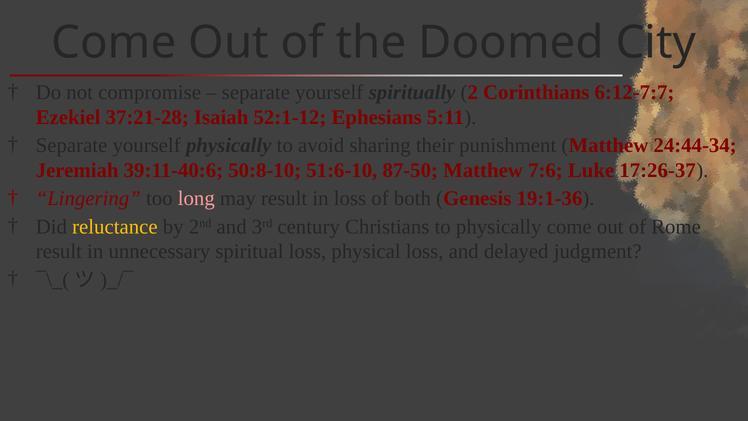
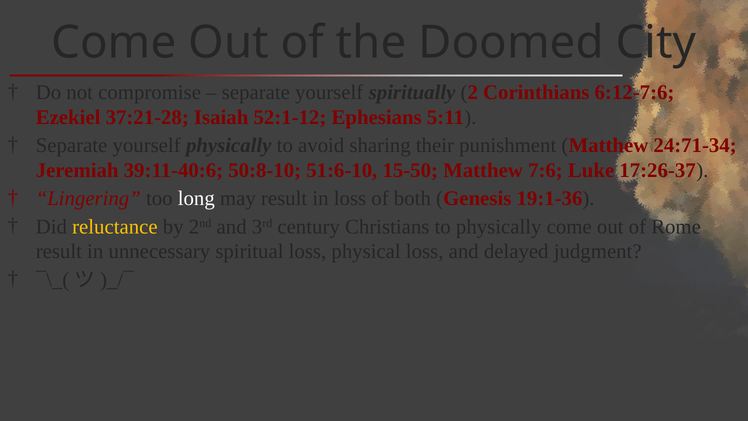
6:12-7:7: 6:12-7:7 -> 6:12-7:6 (634, 92)
24:44-34: 24:44-34 -> 24:71-34 (695, 145)
87-50: 87-50 -> 15-50 (410, 170)
long colour: pink -> white (196, 198)
